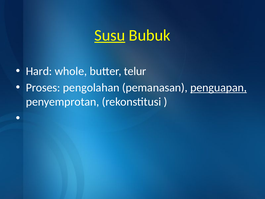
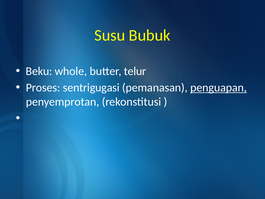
Susu underline: present -> none (110, 35)
Hard: Hard -> Beku (39, 71)
pengolahan: pengolahan -> sentrigugasi (91, 88)
